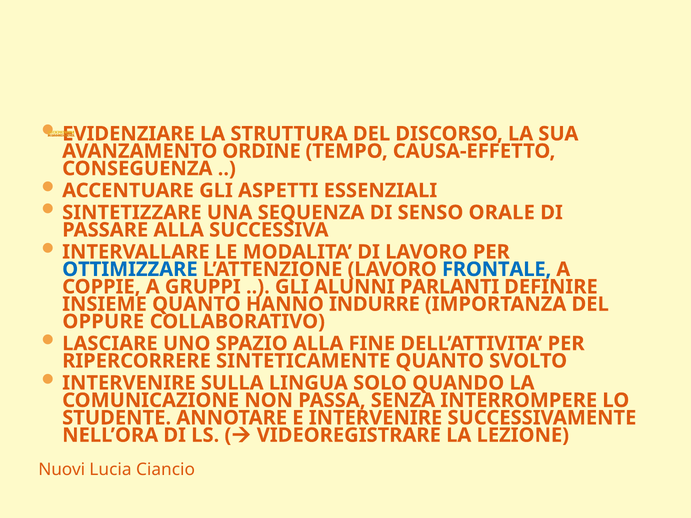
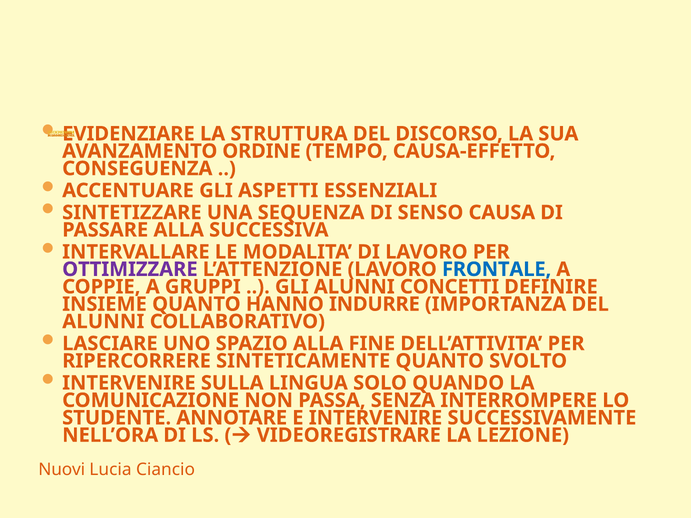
ORALE: ORALE -> CAUSA (502, 213)
OTTIMIZZARE colour: blue -> purple (130, 269)
PARLANTI: PARLANTI -> CONCETTI (450, 287)
OPPURE: OPPURE -> ALUNNI (103, 322)
